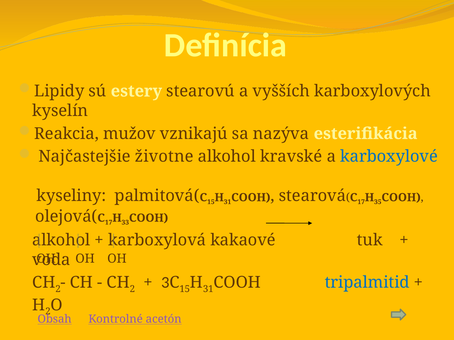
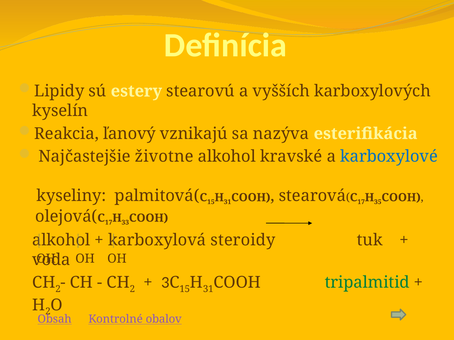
mužov: mužov -> ľanový (129, 134)
kakaové: kakaové -> steroidy (243, 240)
tripalmitid colour: blue -> green (367, 283)
acetón: acetón -> obalov (164, 320)
